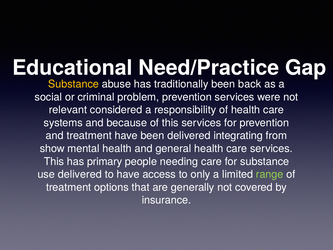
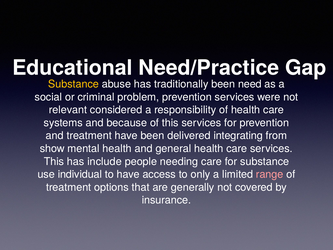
back: back -> need (250, 84)
primary: primary -> include (105, 161)
use delivered: delivered -> individual (80, 174)
range colour: light green -> pink (270, 174)
